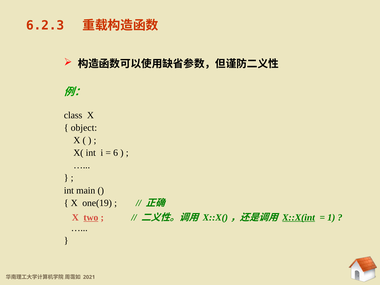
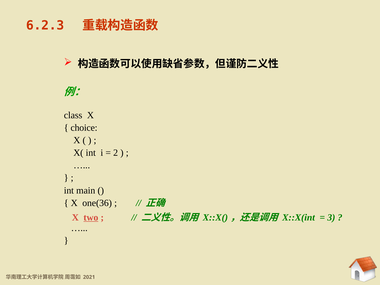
object: object -> choice (84, 128)
6: 6 -> 2 (116, 153)
one(19: one(19 -> one(36 (97, 203)
X::X(int underline: present -> none (299, 217)
1: 1 -> 3 (331, 217)
